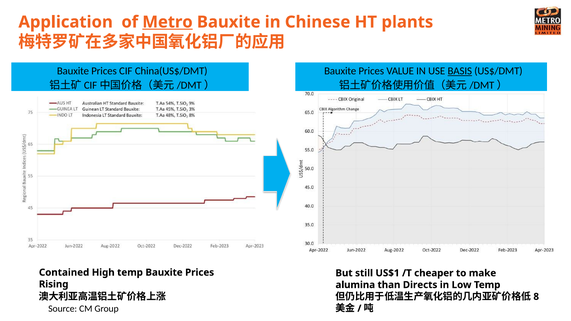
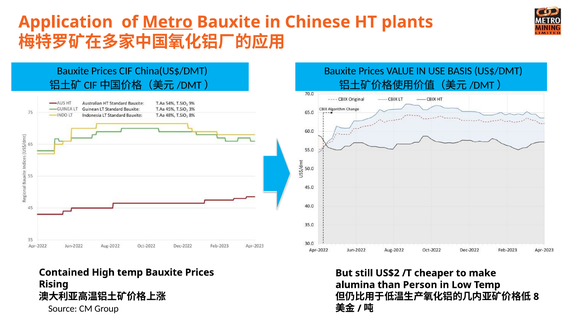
BASIS underline: present -> none (460, 71)
US$1: US$1 -> US$2 (387, 273)
Directs: Directs -> Person (420, 285)
